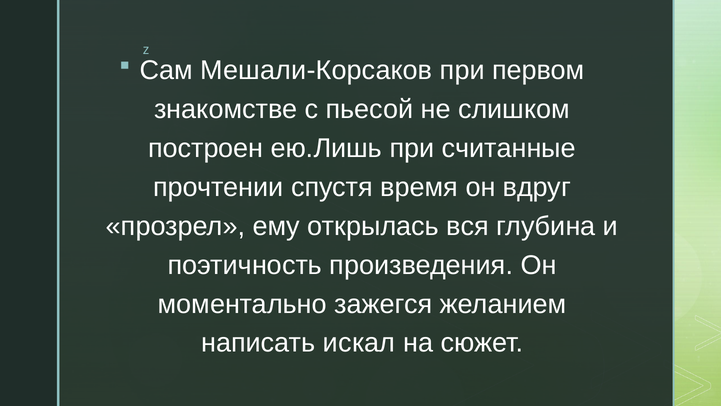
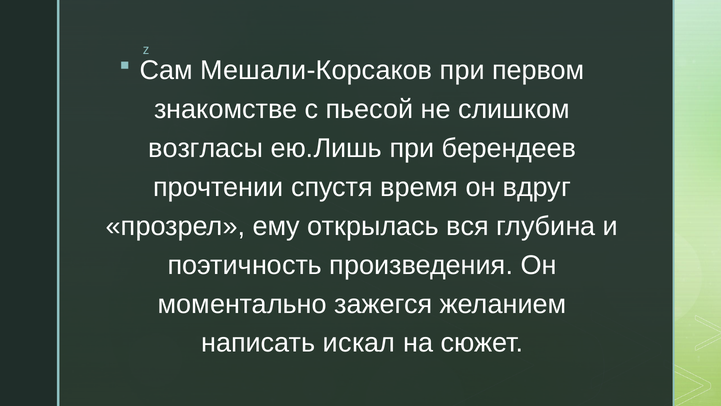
построен: построен -> возгласы (206, 148)
считанные: считанные -> берендеев (509, 148)
